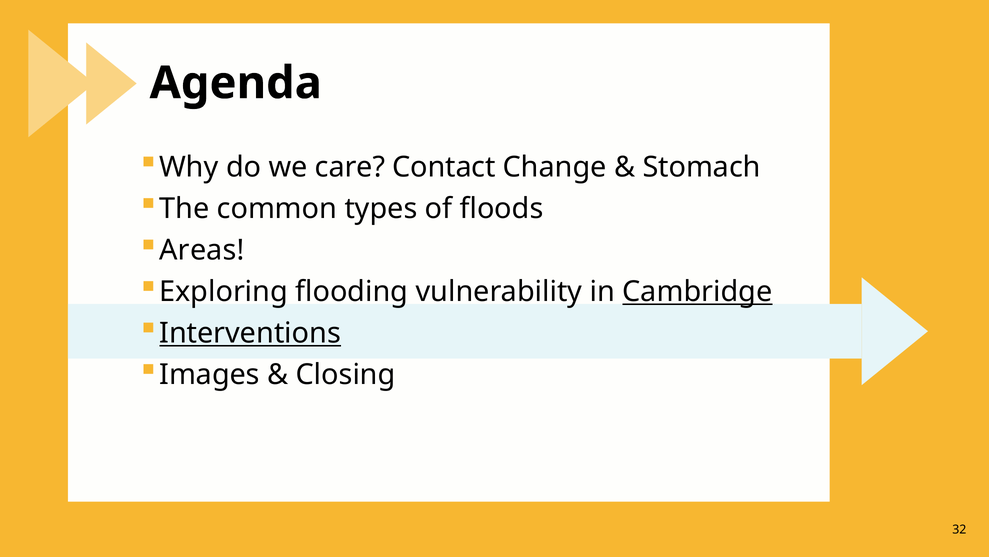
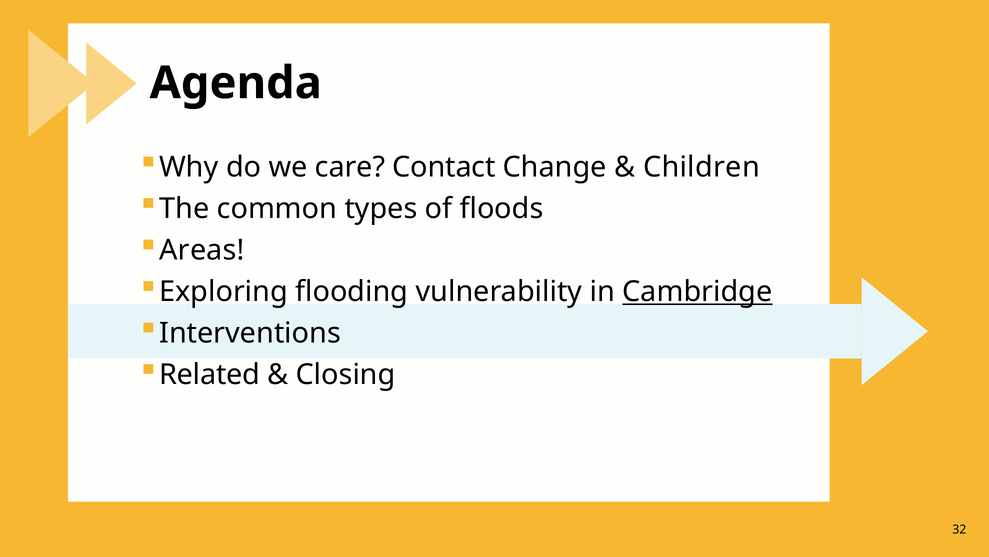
Stomach: Stomach -> Children (701, 167)
Interventions underline: present -> none (250, 333)
Images: Images -> Related (210, 374)
